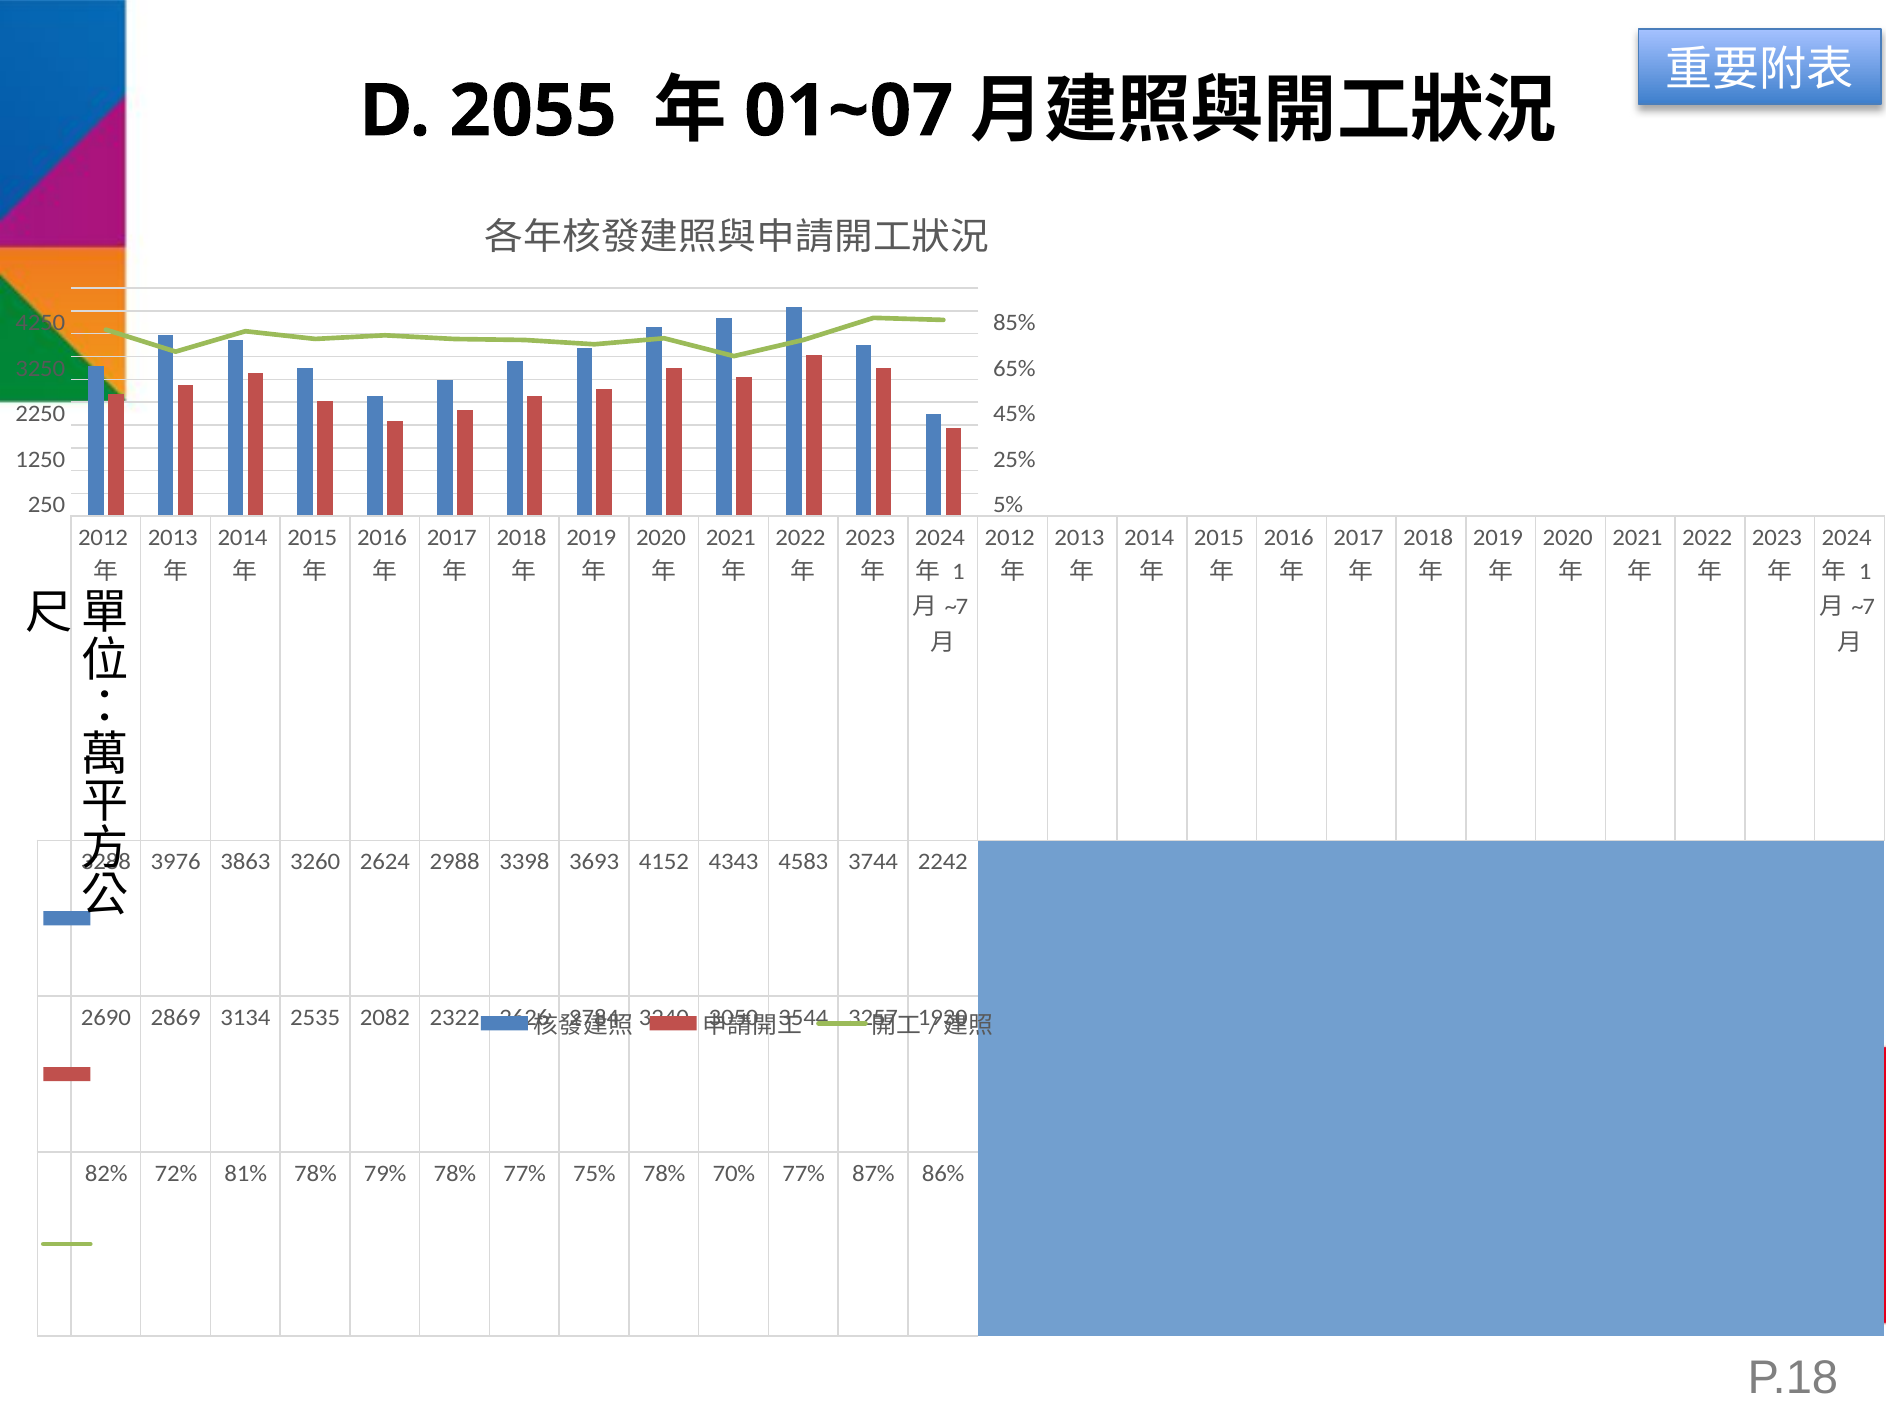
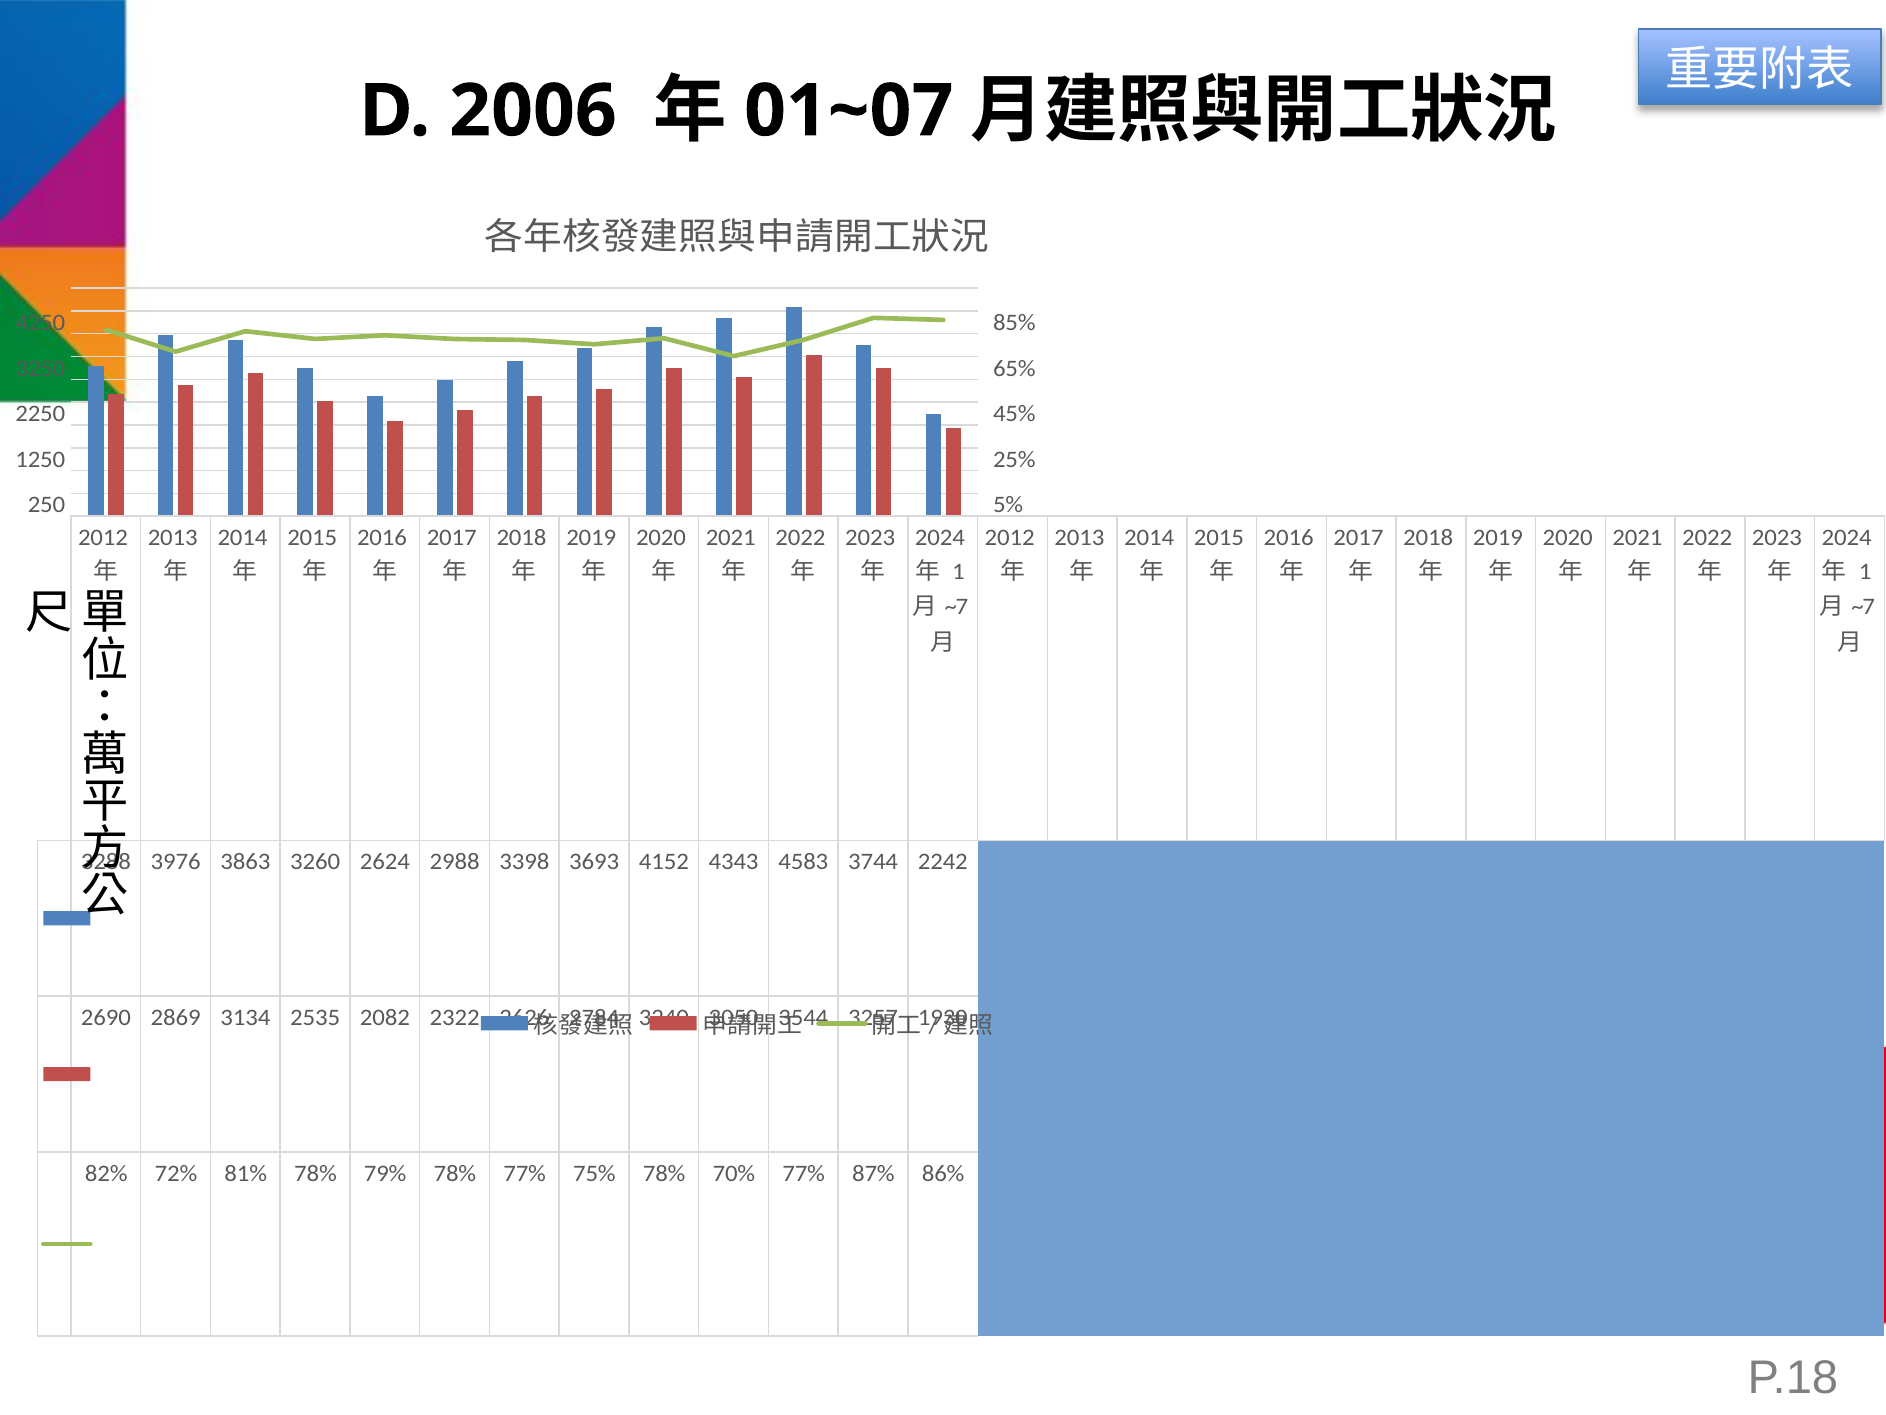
2055: 2055 -> 2006 (533, 111)
